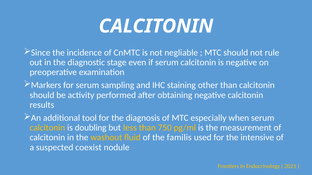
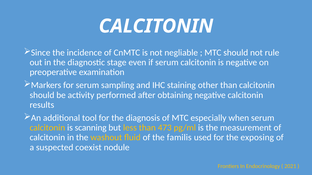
doubling: doubling -> scanning (91, 128)
750: 750 -> 473 (165, 128)
intensive: intensive -> exposing (257, 138)
